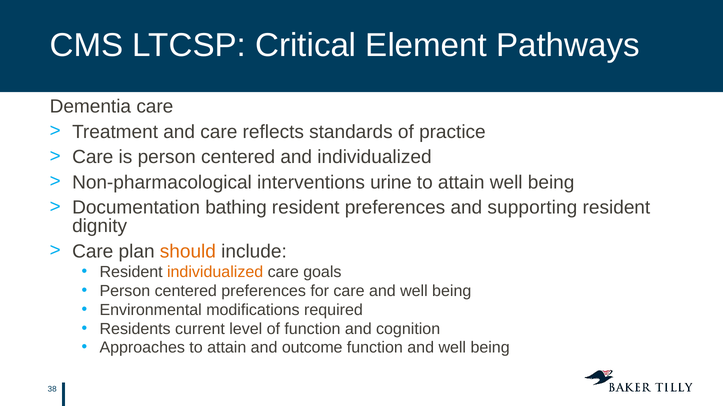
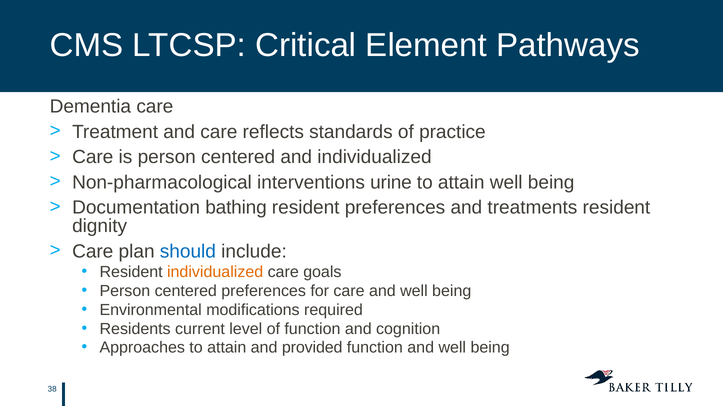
supporting: supporting -> treatments (532, 208)
should colour: orange -> blue (188, 252)
outcome: outcome -> provided (312, 348)
